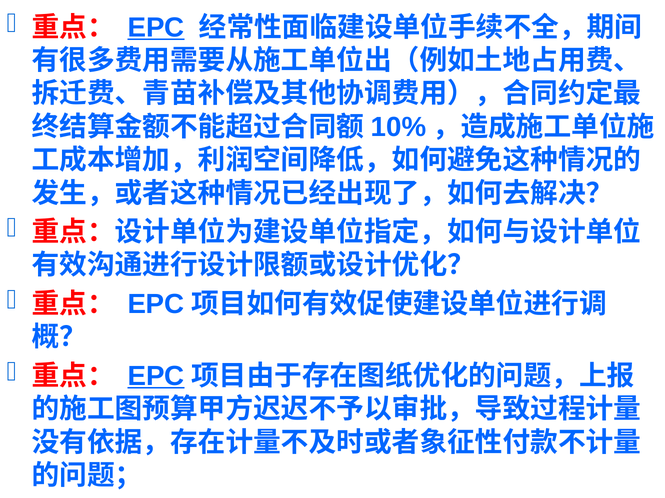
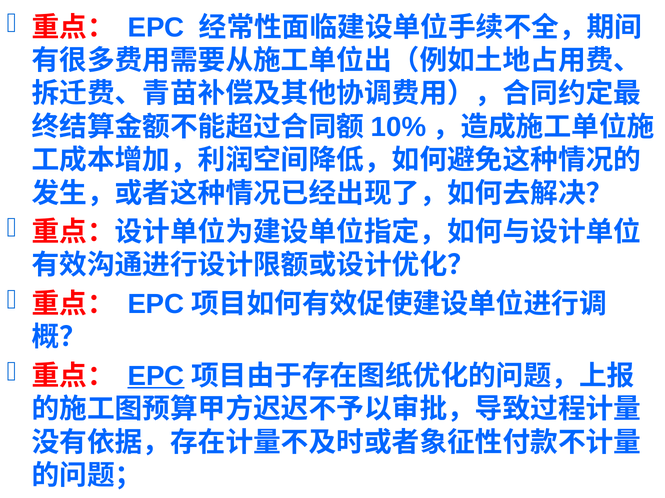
EPC underline: present -> none (156, 27)
